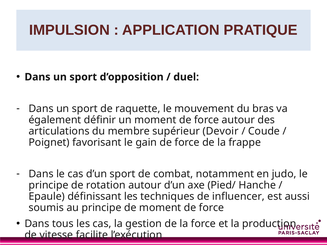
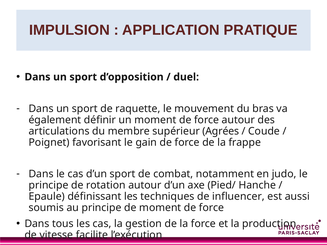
Devoir: Devoir -> Agrées (221, 131)
